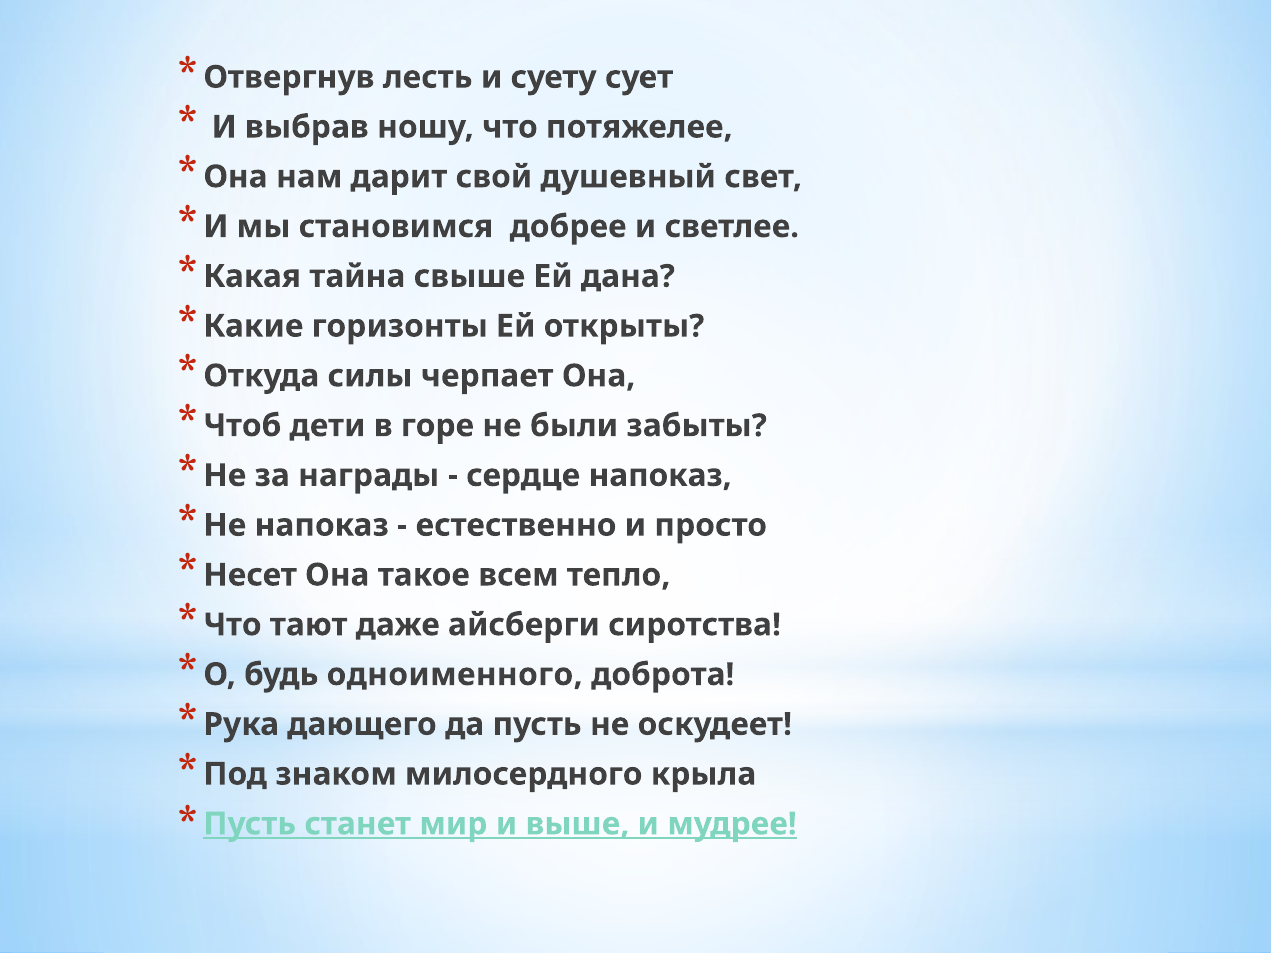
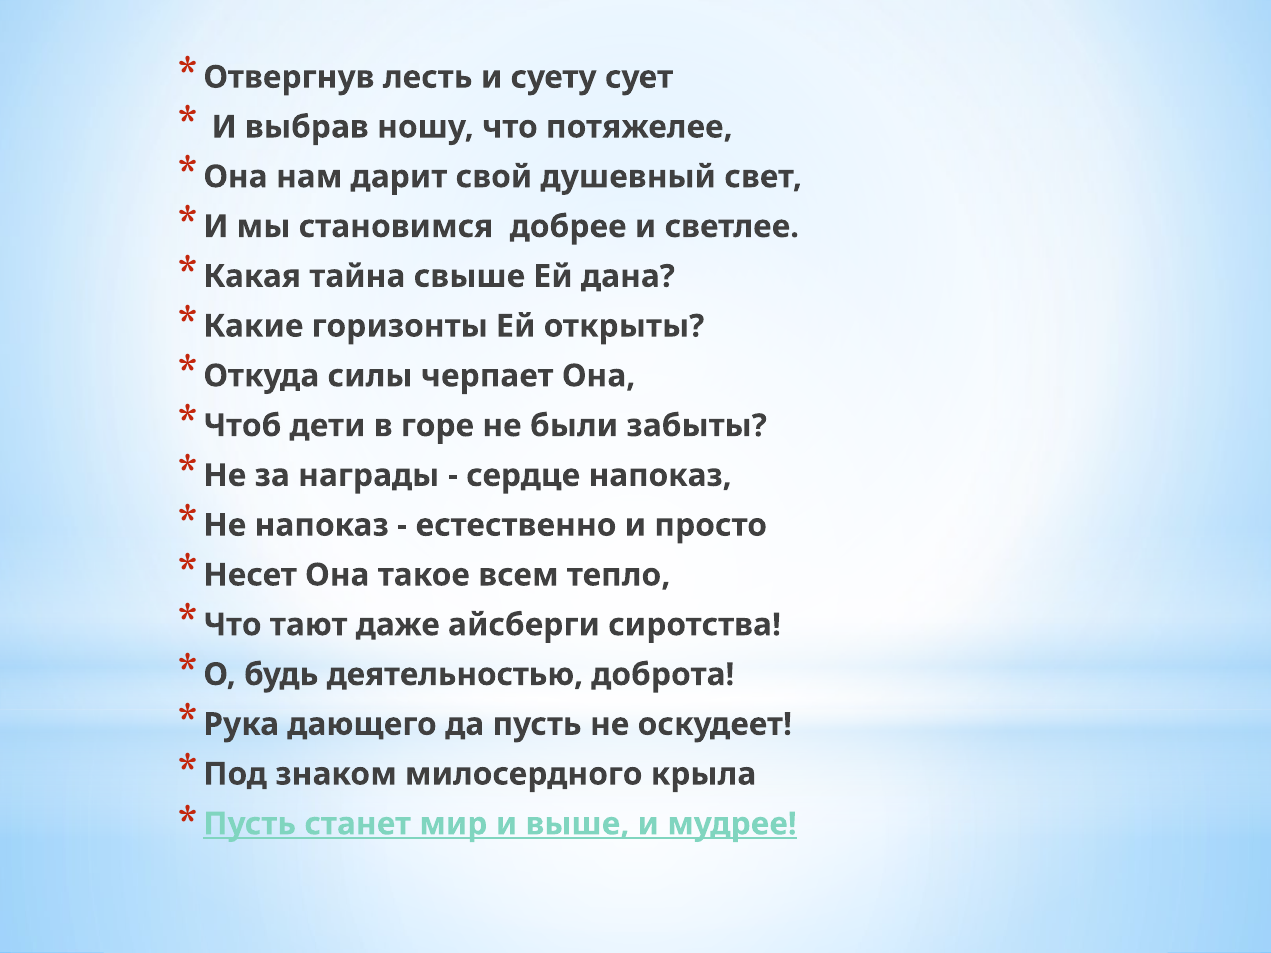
одноименного: одноименного -> деятельностью (455, 675)
